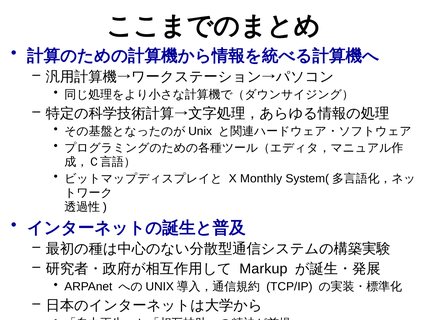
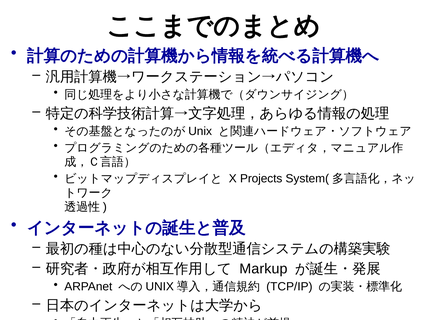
Monthly: Monthly -> Projects (261, 179)
